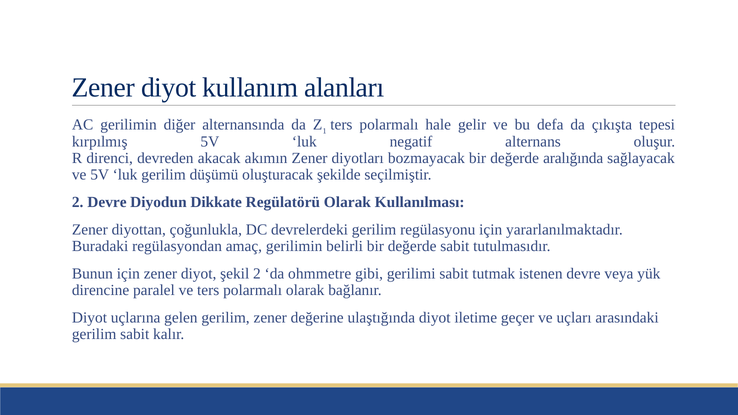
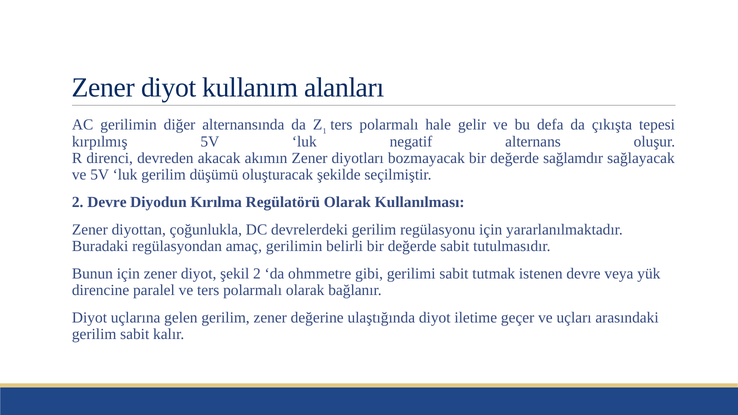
aralığında: aralığında -> sağlamdır (573, 158)
Dikkate: Dikkate -> Kırılma (216, 202)
